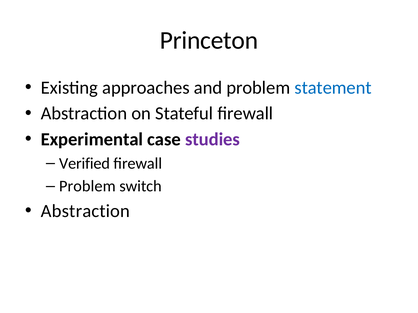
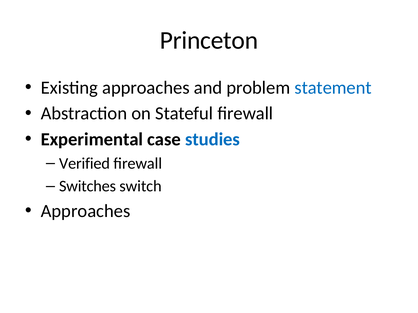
studies colour: purple -> blue (213, 140)
Problem: Problem -> Switches (87, 187)
Abstraction: Abstraction -> Approaches (86, 211)
